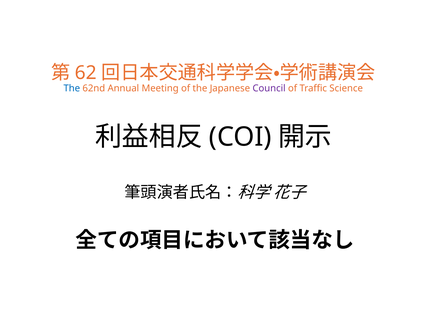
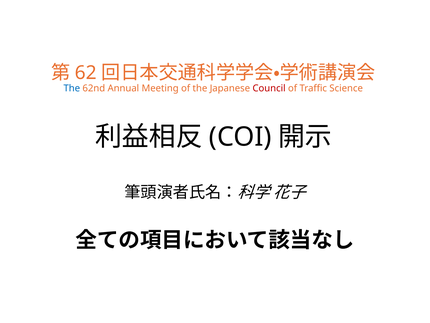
Council colour: purple -> red (269, 88)
